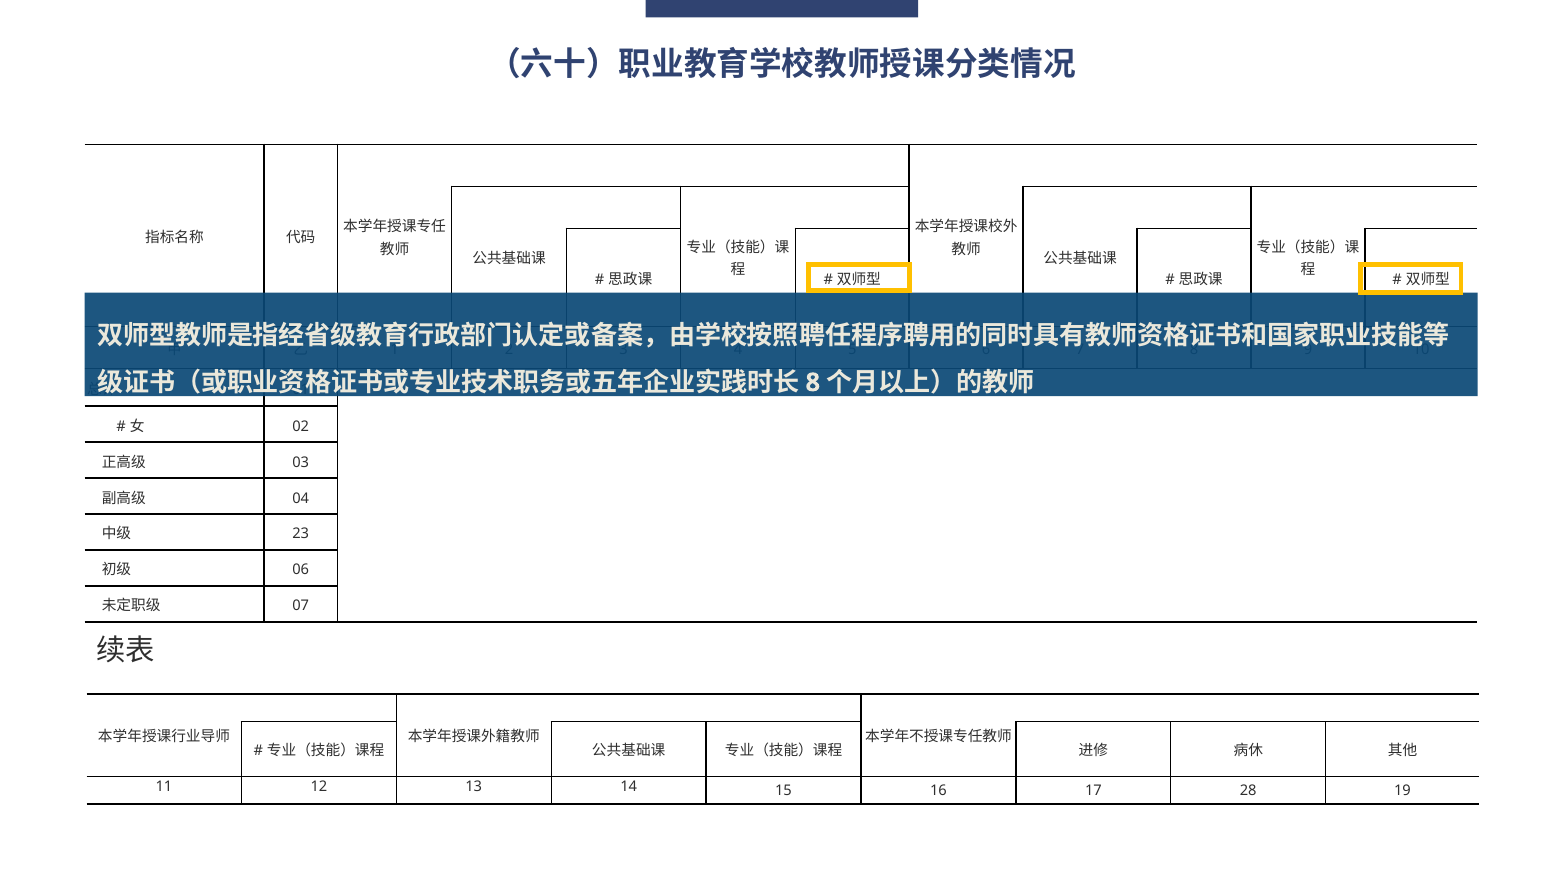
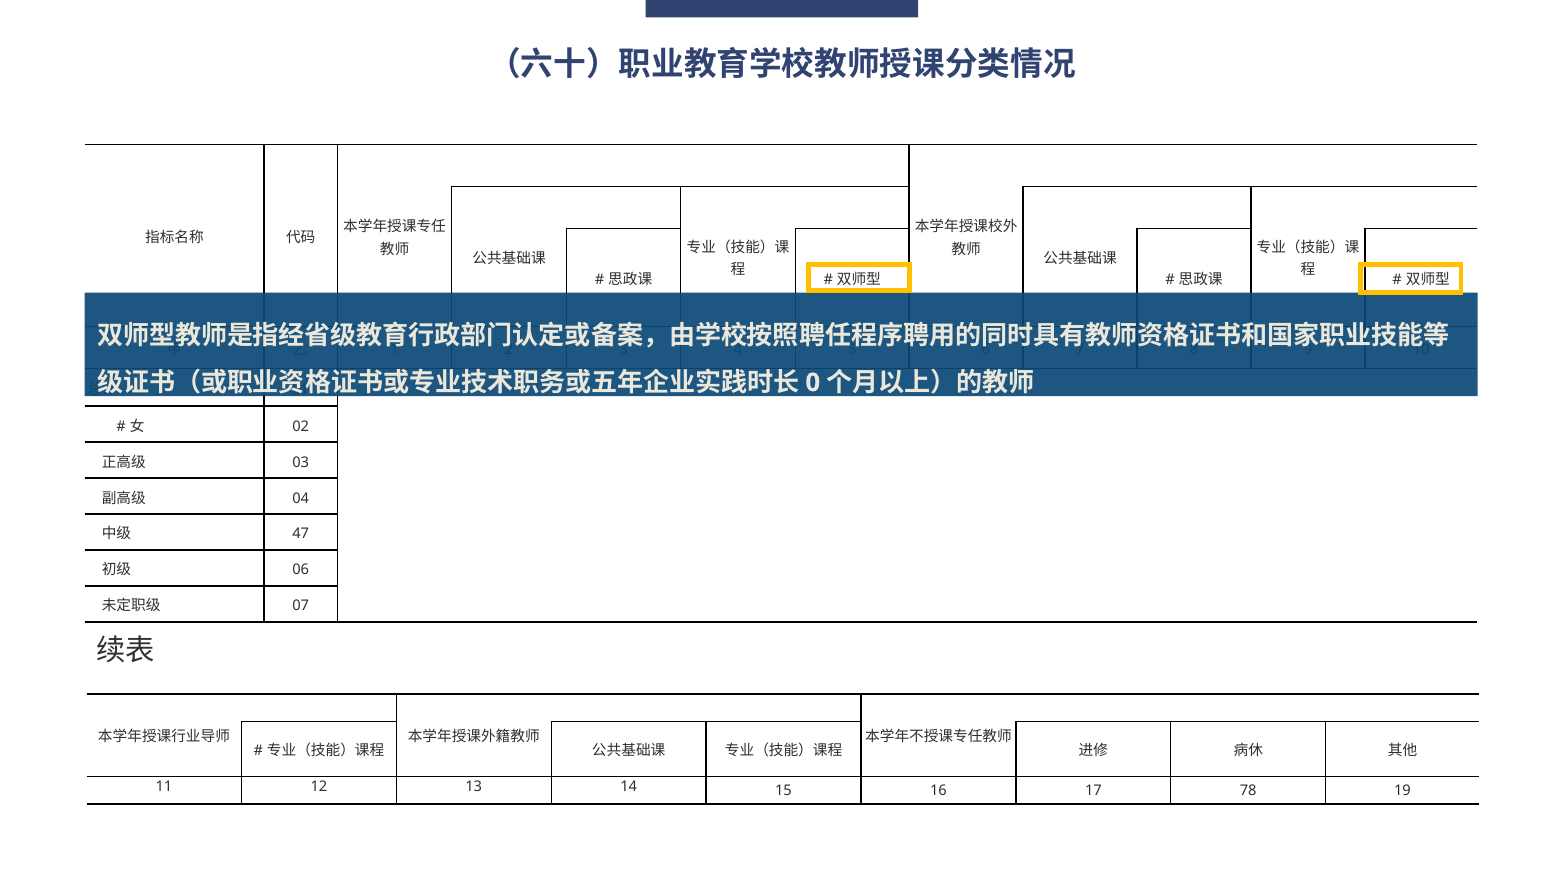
8: 8 -> 0 (813, 382)
23: 23 -> 47 (301, 534)
28: 28 -> 78 (1248, 791)
